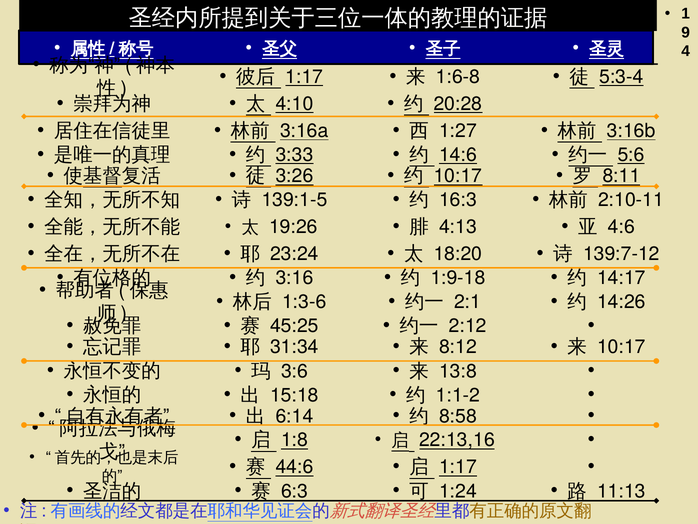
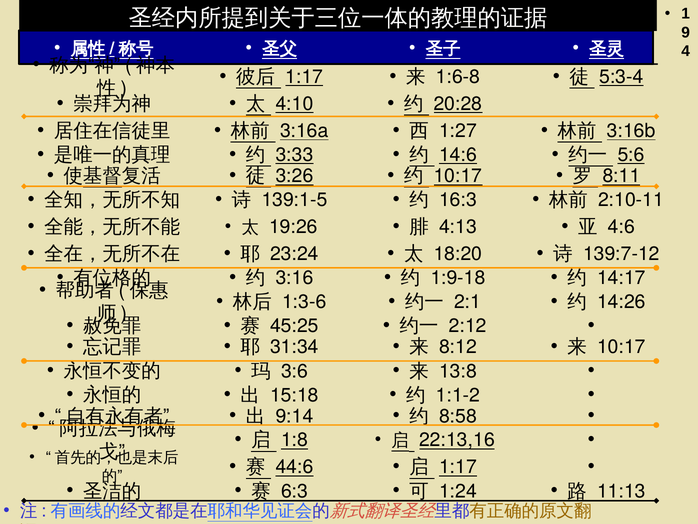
6:14: 6:14 -> 9:14 (295, 416)
